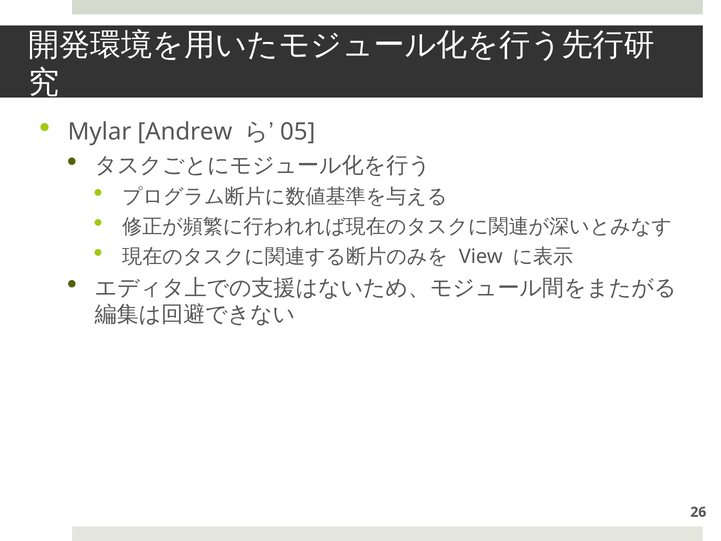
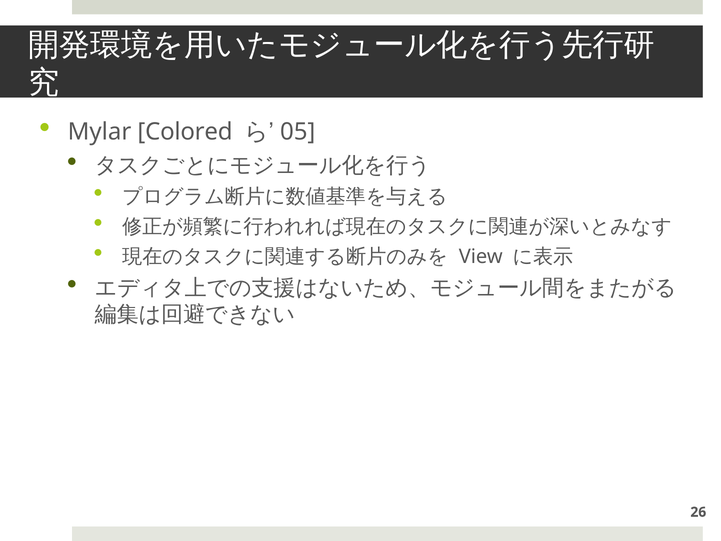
Andrew: Andrew -> Colored (185, 132)
